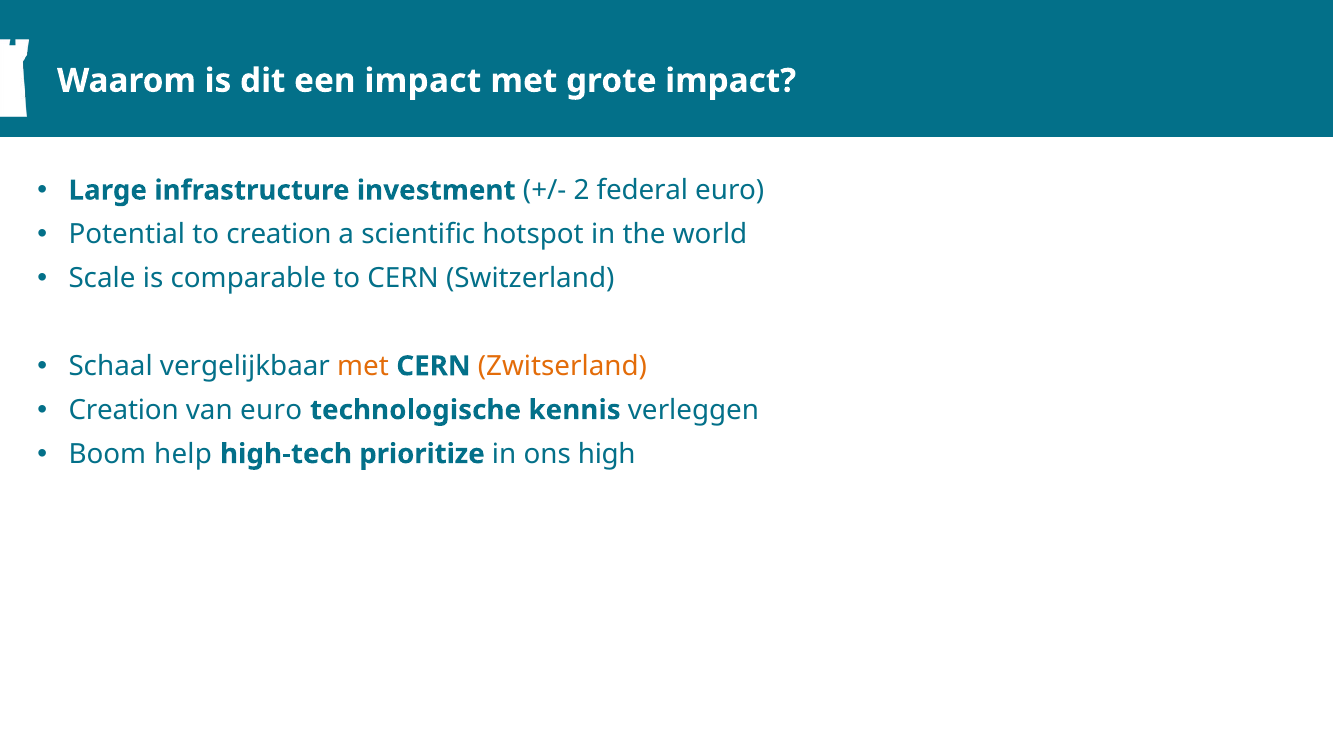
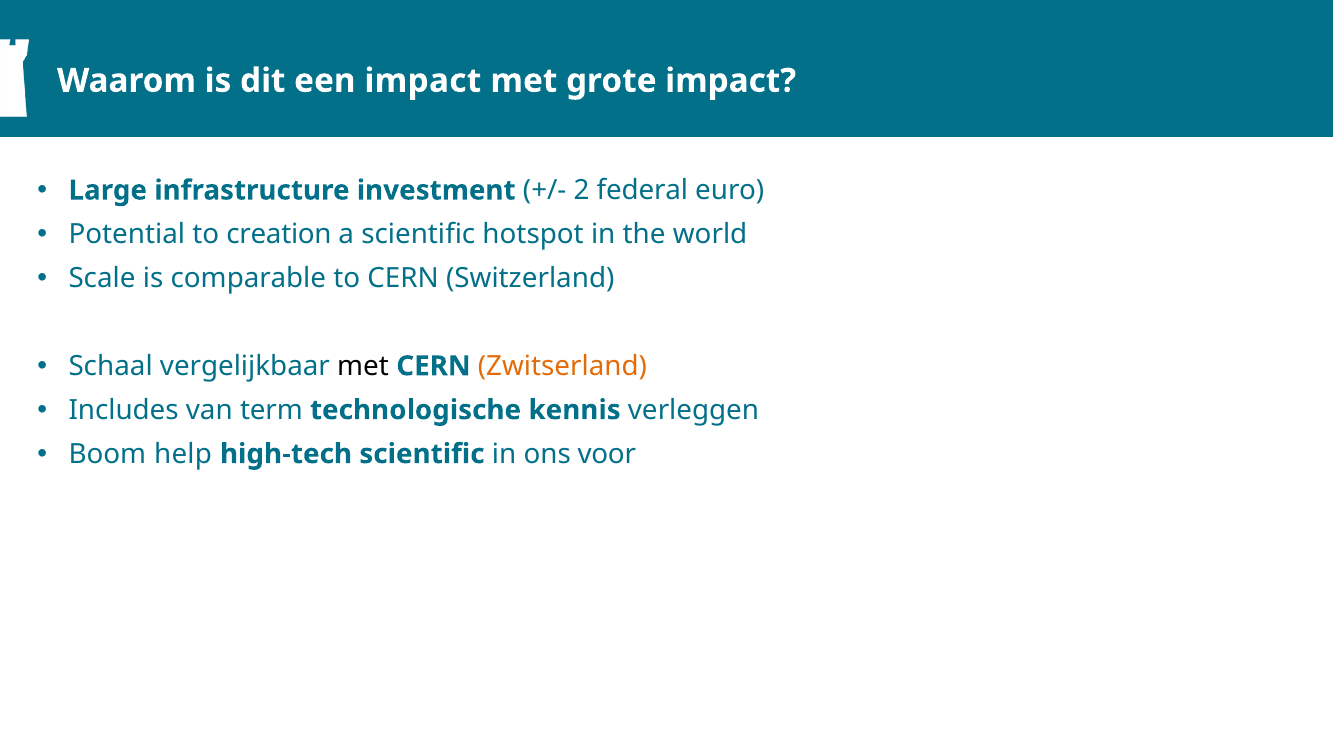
met colour: orange -> black (363, 366)
Creation: Creation -> Includes (124, 410)
van euro: euro -> term (271, 410)
high-tech prioritize: prioritize -> scientific (422, 454)
high: high -> voor (607, 454)
